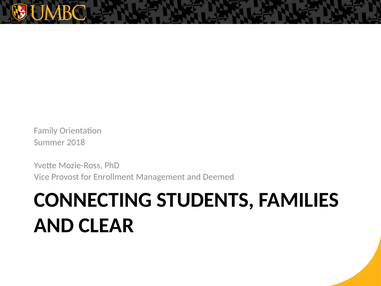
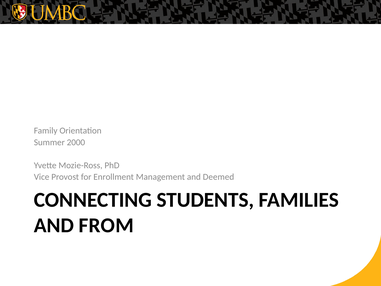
2018: 2018 -> 2000 (76, 142)
CLEAR: CLEAR -> FROM (106, 225)
